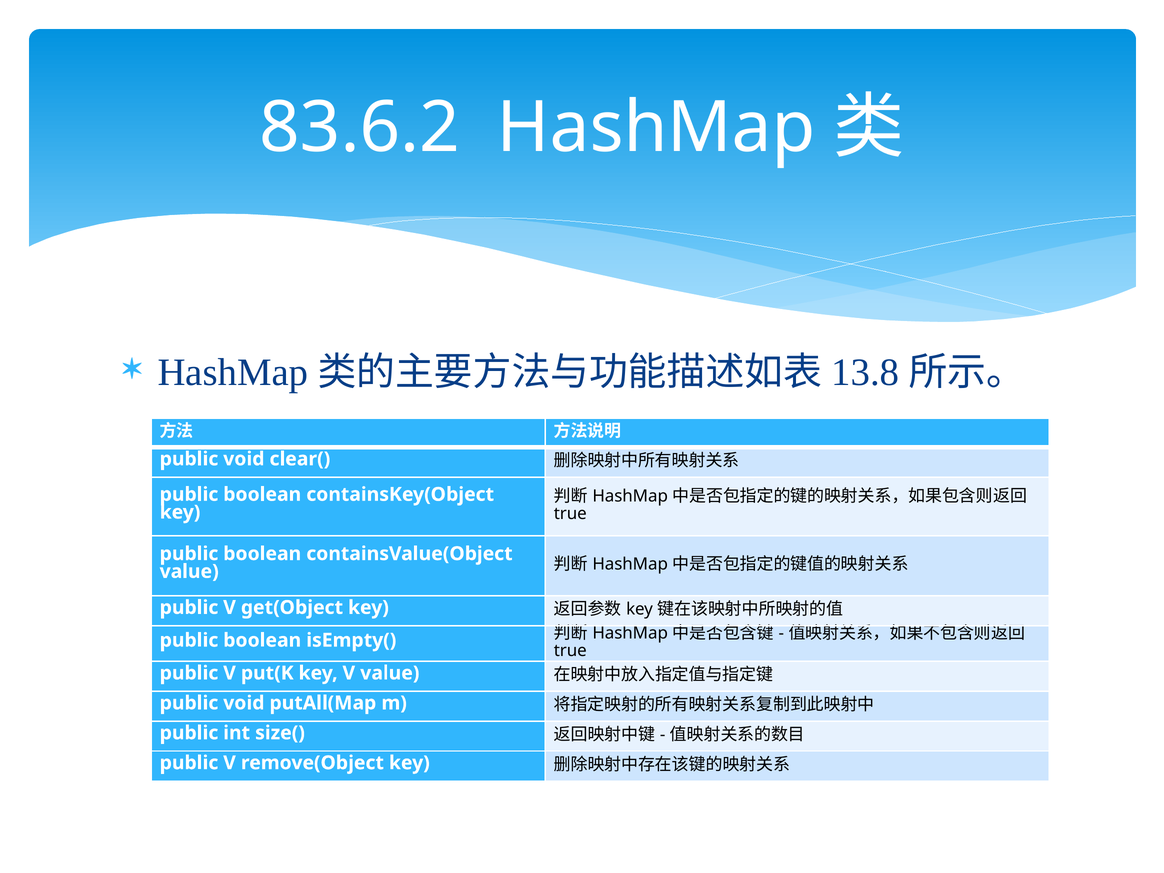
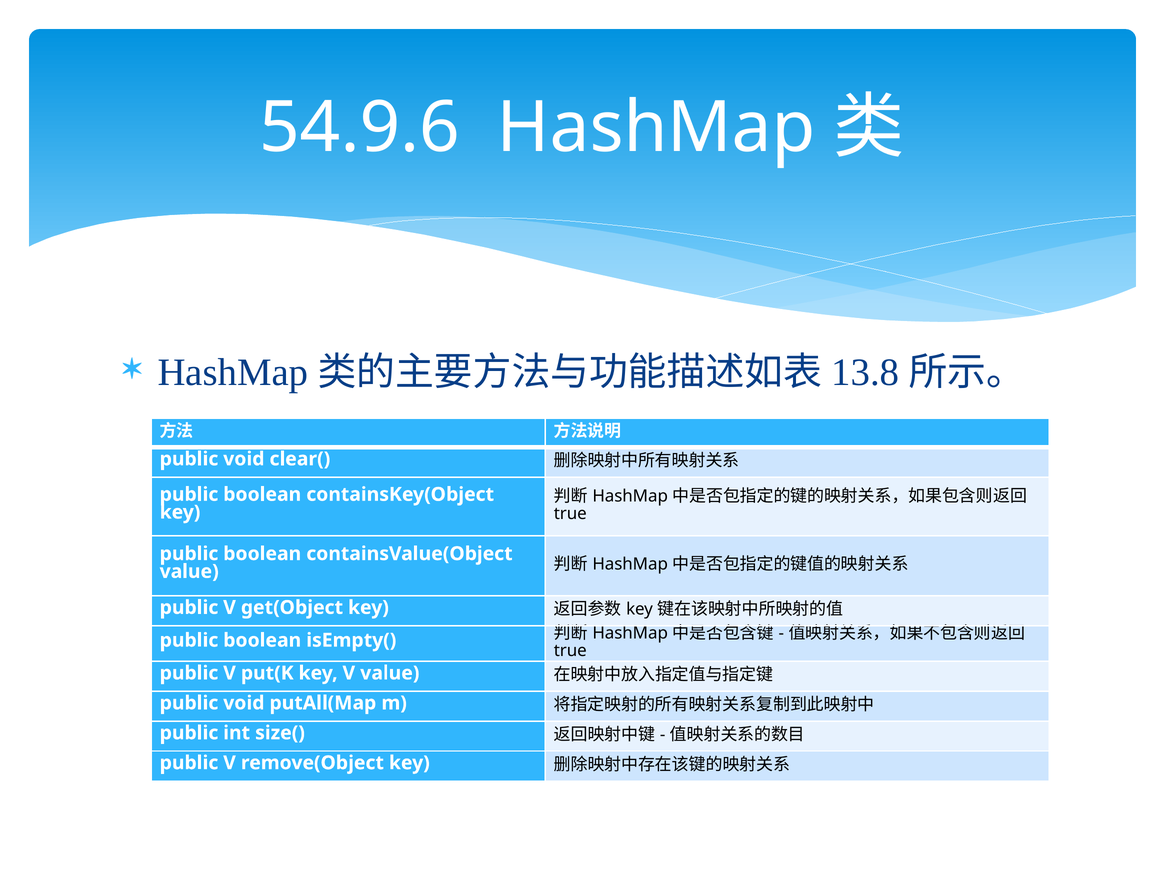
83.6.2: 83.6.2 -> 54.9.6 (360, 128)
